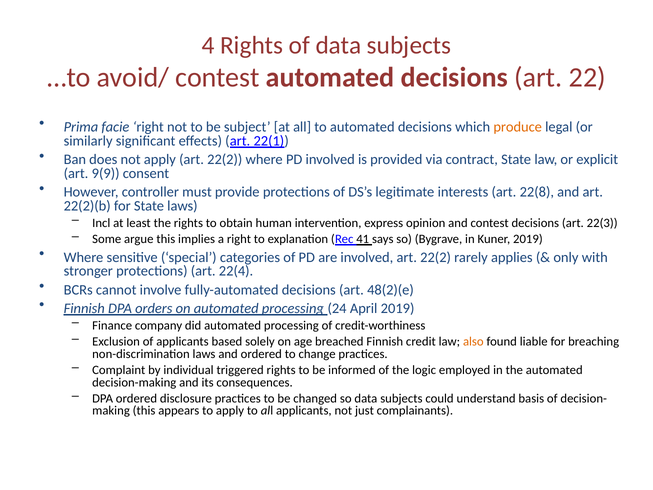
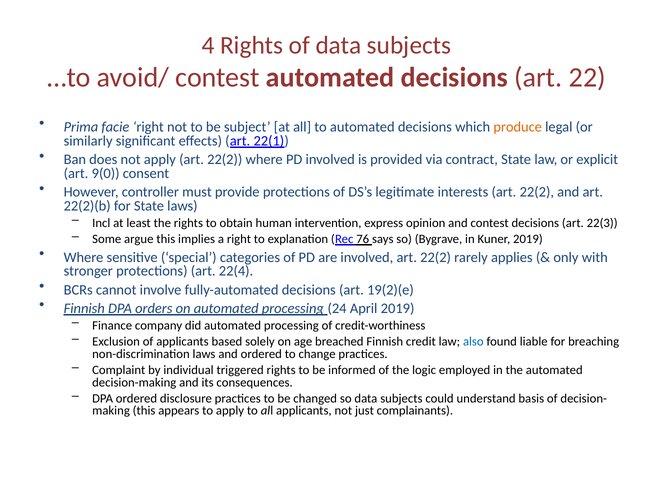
9(9: 9(9 -> 9(0 (106, 173)
interests art 22(8: 22(8 -> 22(2 (537, 192)
41: 41 -> 76 (363, 239)
48(2)(e: 48(2)(e -> 19(2)(e (390, 290)
also colour: orange -> blue (473, 342)
